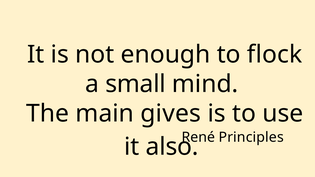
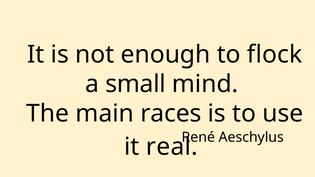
gives: gives -> races (171, 114)
Principles: Principles -> Aeschylus (251, 137)
also: also -> real (172, 147)
